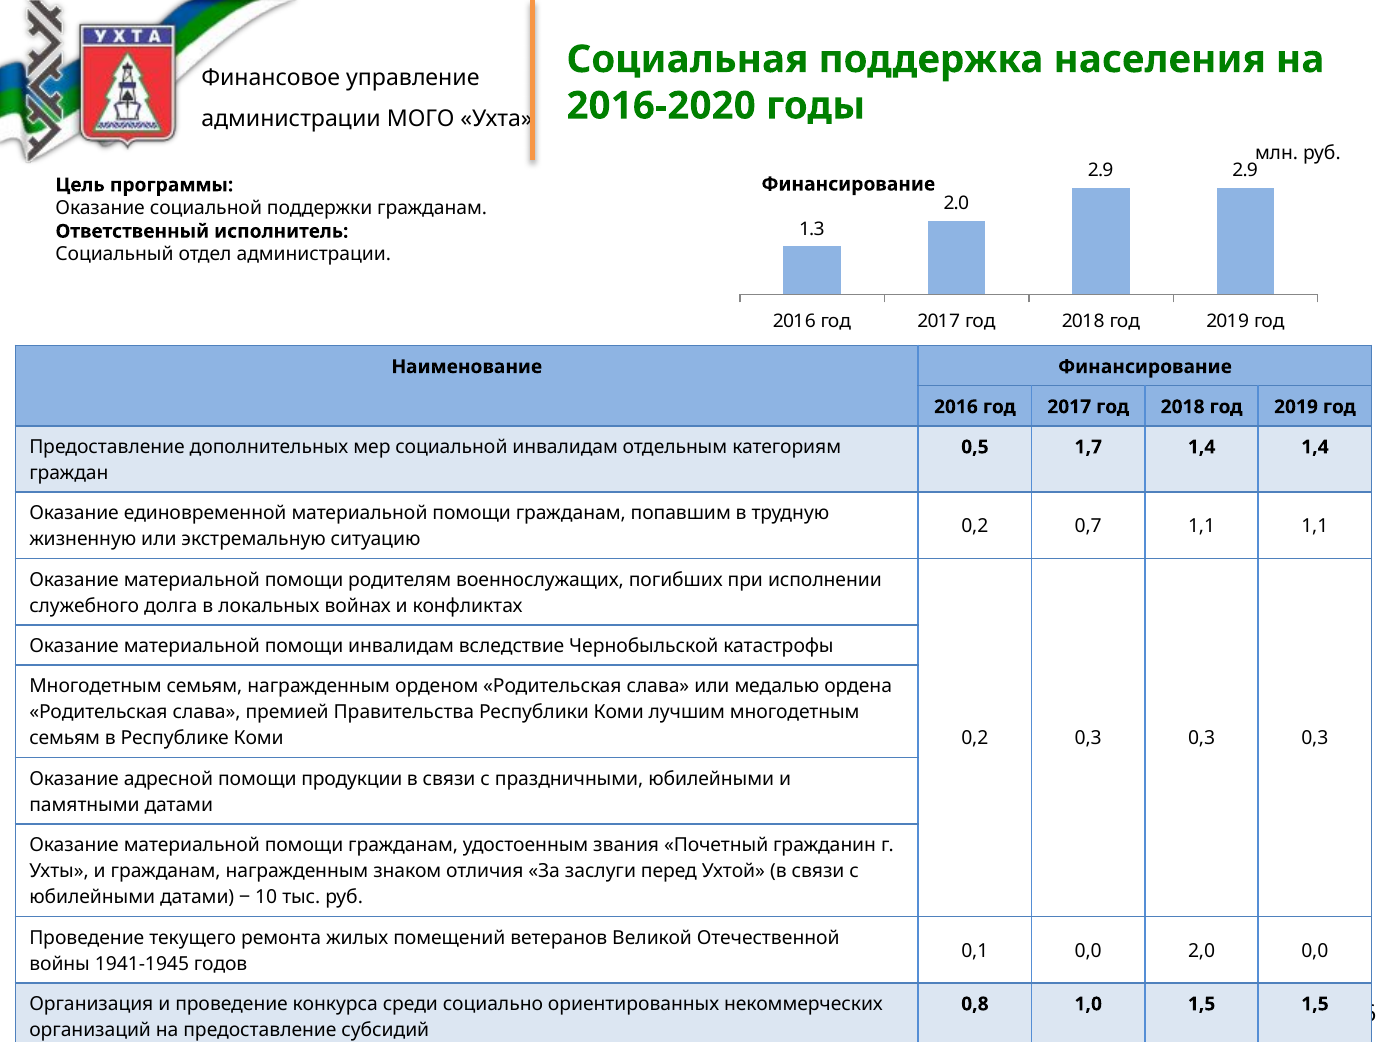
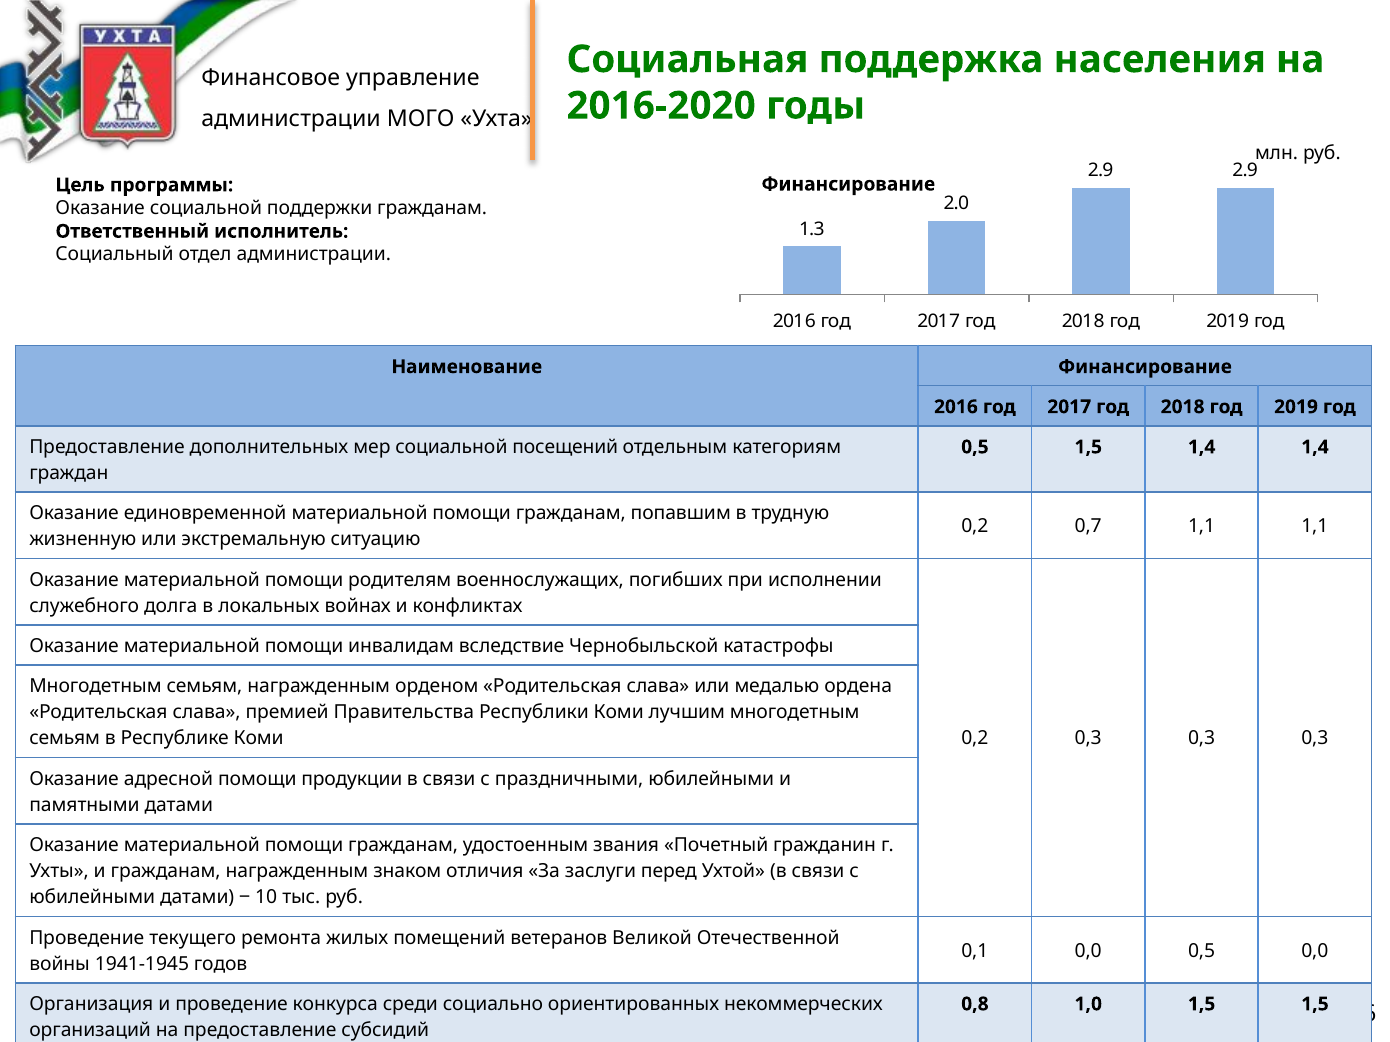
социальной инвалидам: инвалидам -> посещений (565, 447)
0,5 1,7: 1,7 -> 1,5 (1088, 447)
0,0 2,0: 2,0 -> 0,5 (1202, 951)
